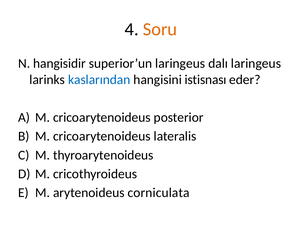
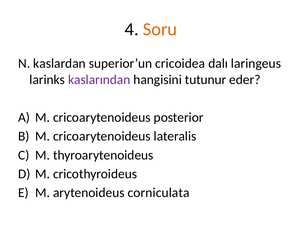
hangisidir: hangisidir -> kaslardan (60, 63)
superior’un laringeus: laringeus -> cricoidea (180, 63)
kaslarından colour: blue -> purple (99, 79)
istisnası: istisnası -> tutunur (206, 79)
